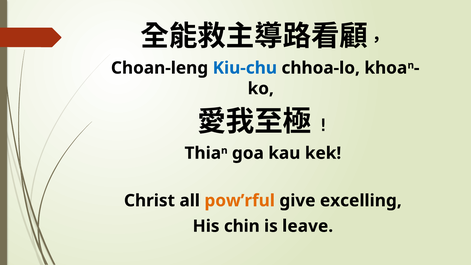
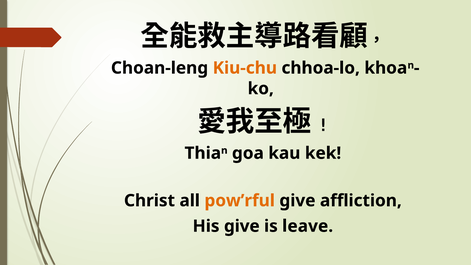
Kiu-chu colour: blue -> orange (245, 68)
excelling: excelling -> affliction (361, 201)
His chin: chin -> give (242, 226)
